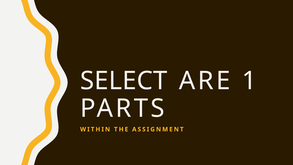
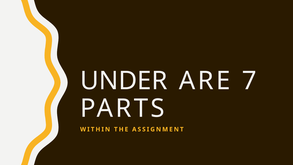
SELECT: SELECT -> UNDER (124, 81)
1: 1 -> 7 (249, 81)
